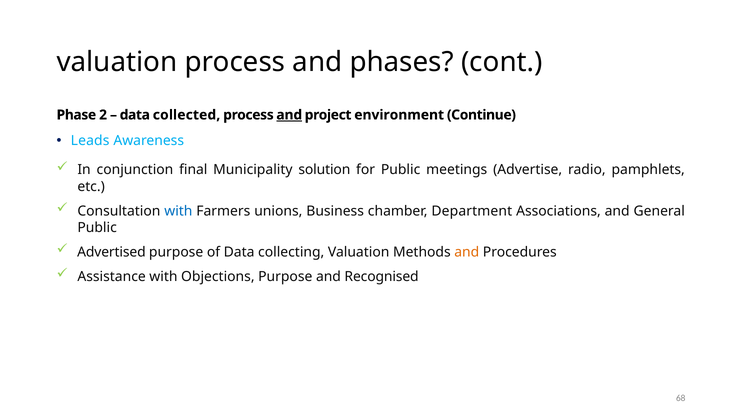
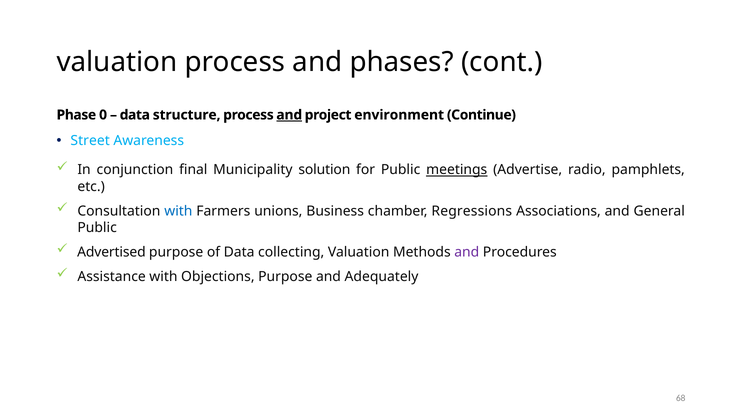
2: 2 -> 0 (103, 115)
collected: collected -> structure (187, 115)
Leads: Leads -> Street (90, 141)
meetings underline: none -> present (457, 170)
Department: Department -> Regressions (472, 211)
and colour: orange -> purple (467, 252)
Recognised: Recognised -> Adequately (382, 277)
